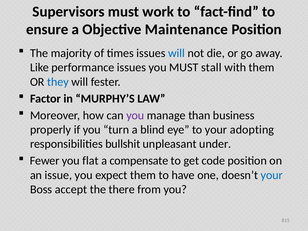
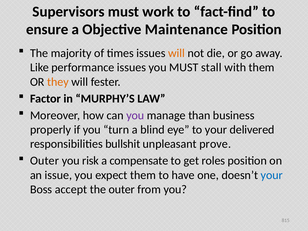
will colour: blue -> orange (177, 53)
they colour: blue -> orange (58, 82)
adopting: adopting -> delivered (252, 130)
under: under -> prove (215, 144)
Fewer: Fewer -> Outer (45, 161)
flat: flat -> risk (91, 161)
code: code -> roles (213, 161)
the there: there -> outer (122, 189)
